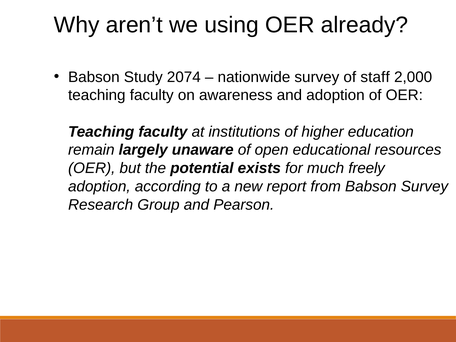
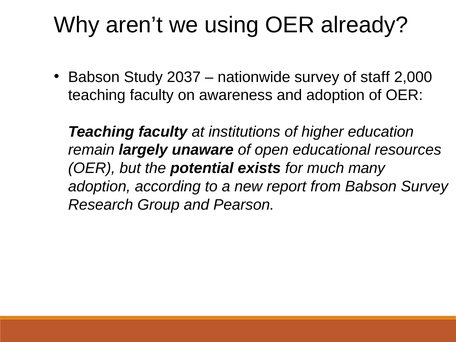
2074: 2074 -> 2037 (184, 77)
freely: freely -> many (367, 168)
